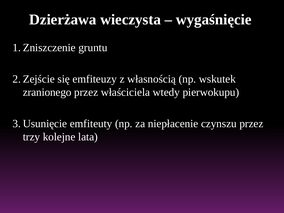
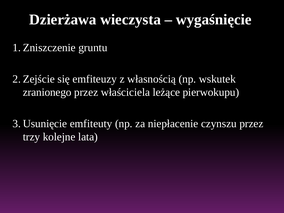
wtedy: wtedy -> leżące (166, 92)
